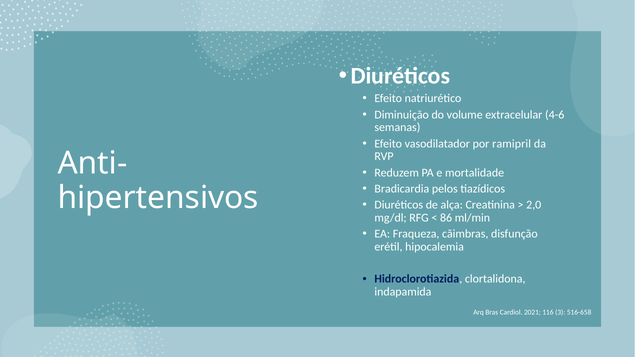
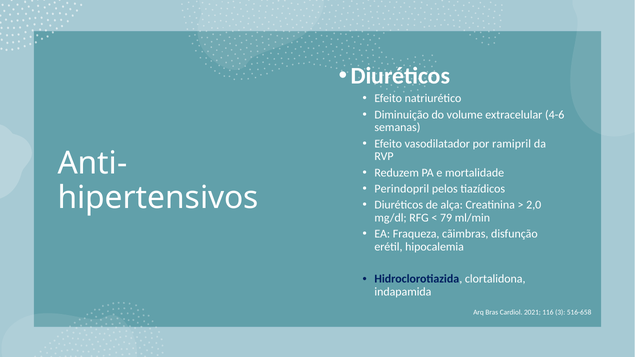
Bradicardia: Bradicardia -> Perindopril (402, 189)
86: 86 -> 79 (446, 218)
